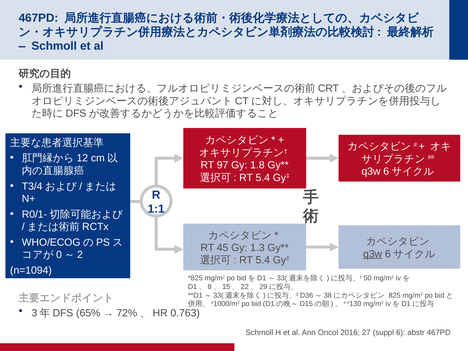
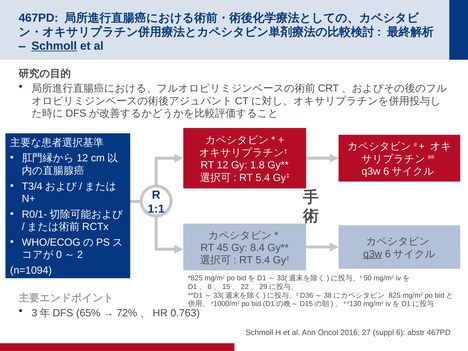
Schmoll underline: none -> present (54, 46)
97: 97 -> 12 (223, 165)
1.3: 1.3 -> 8.4 (257, 248)
